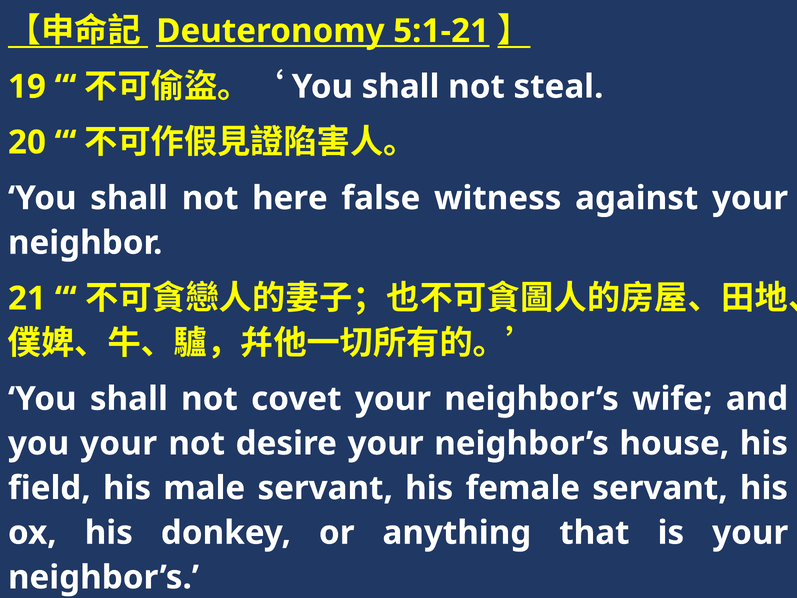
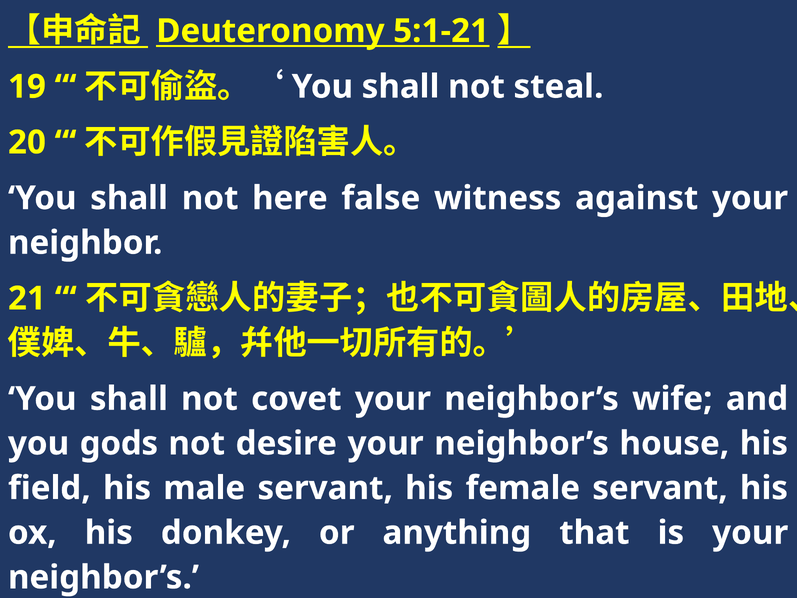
you your: your -> gods (119, 443)
